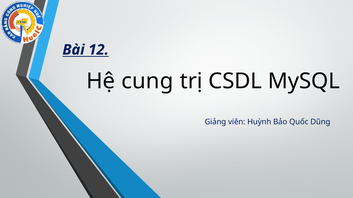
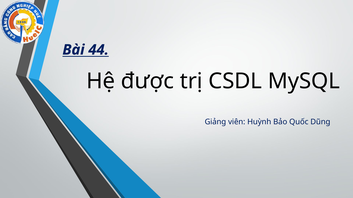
12: 12 -> 44 (99, 50)
cung: cung -> được (147, 81)
